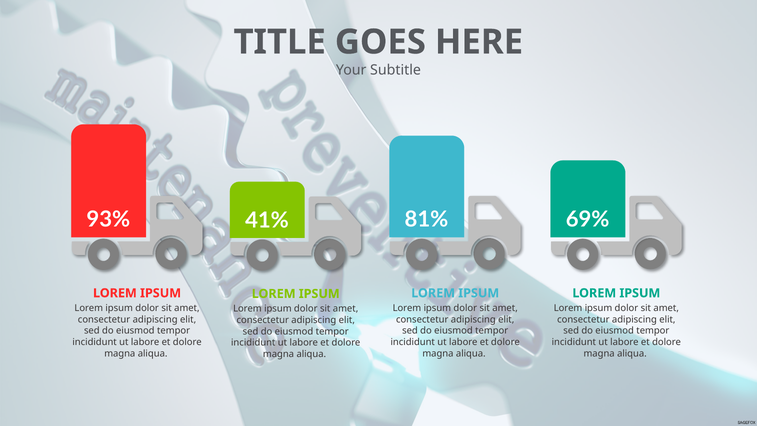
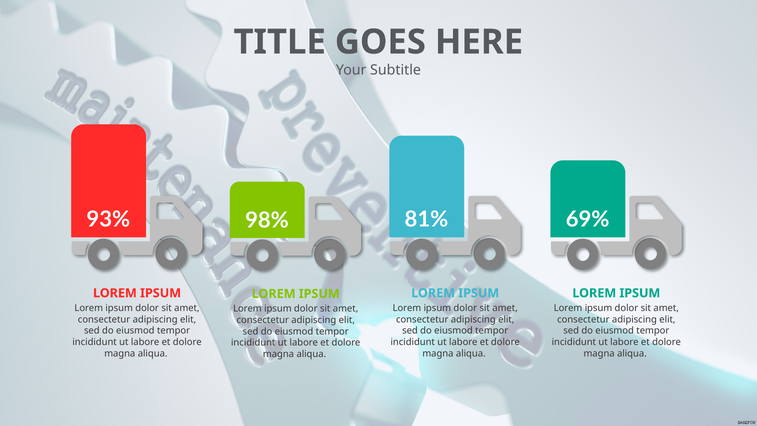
41%: 41% -> 98% (267, 220)
